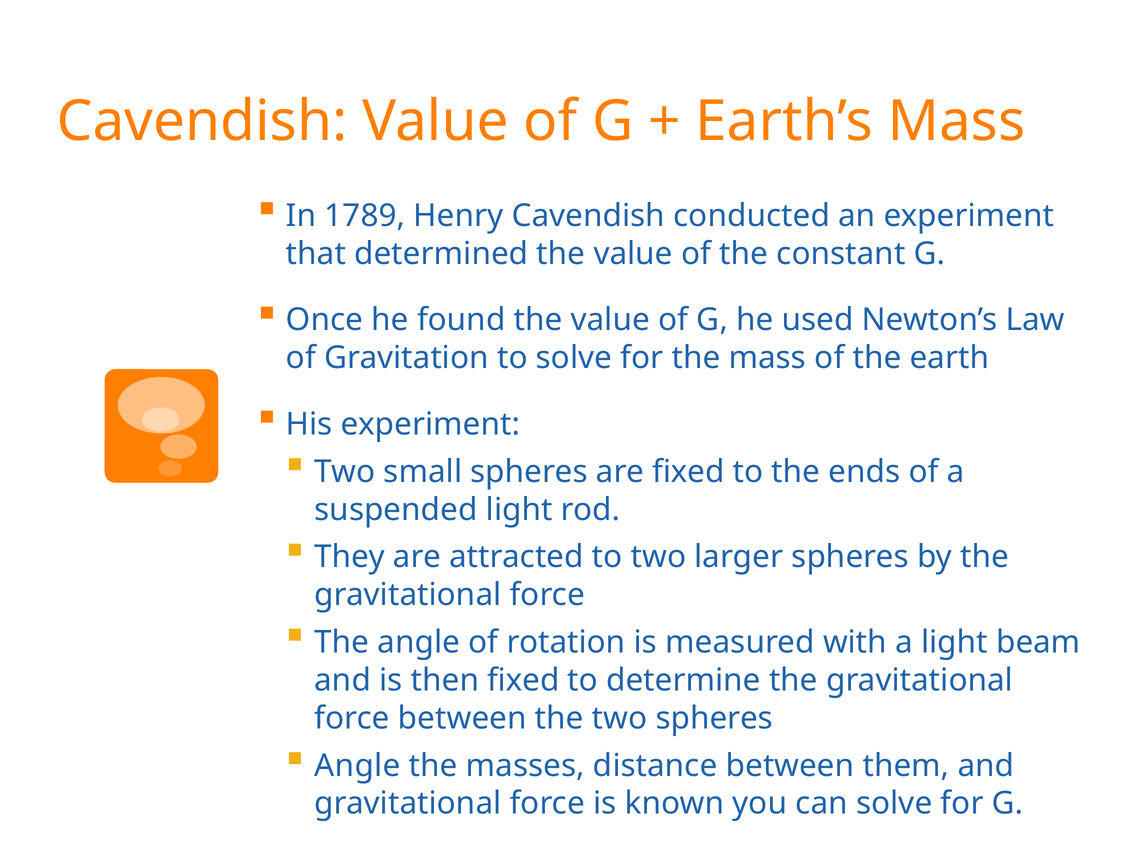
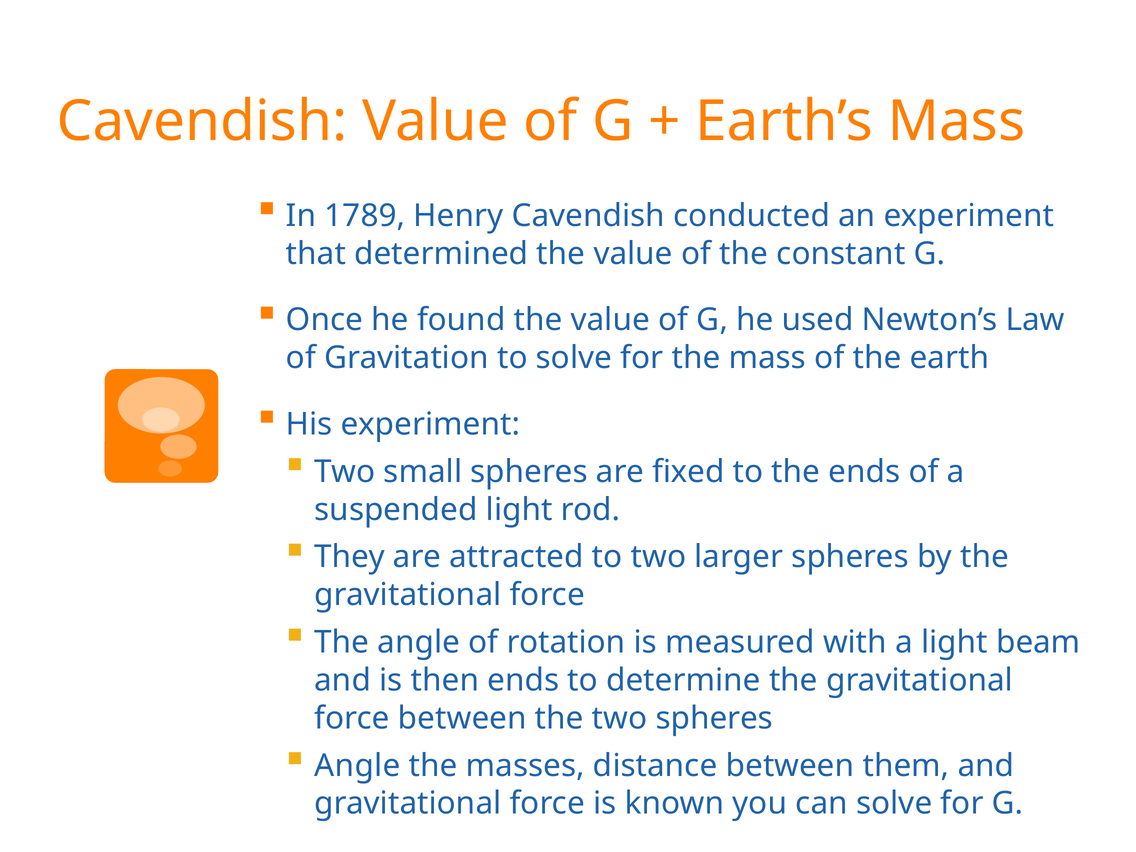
then fixed: fixed -> ends (523, 680)
